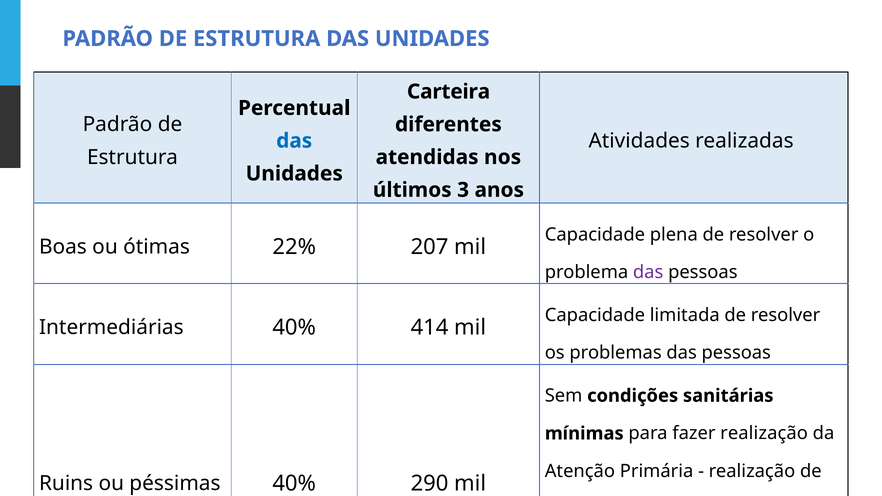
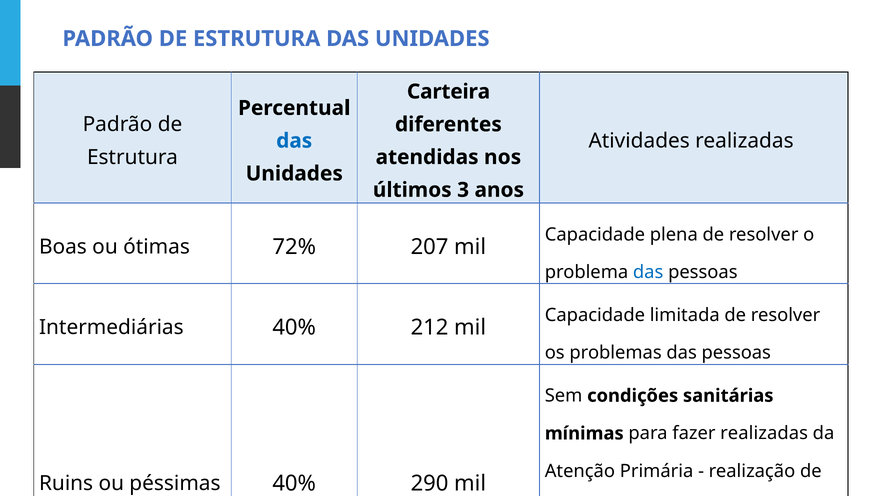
22%: 22% -> 72% (294, 247)
das colour: purple -> blue (648, 272)
414: 414 -> 212 (430, 328)
fazer realização: realização -> realizadas (764, 434)
